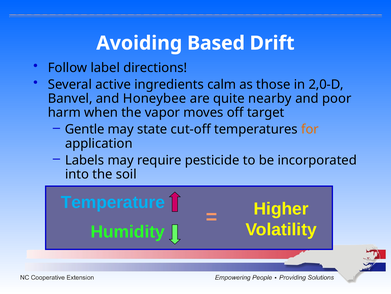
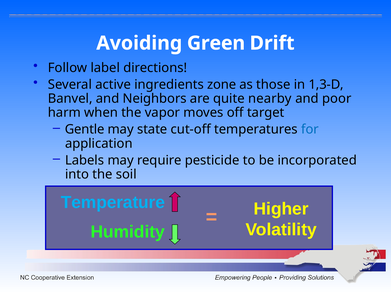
Based: Based -> Green (216, 43)
calm: calm -> zone (222, 84)
2,0-D: 2,0-D -> 1,3-D (326, 84)
Honeybee: Honeybee -> Neighbors (155, 98)
for colour: orange -> blue (310, 129)
